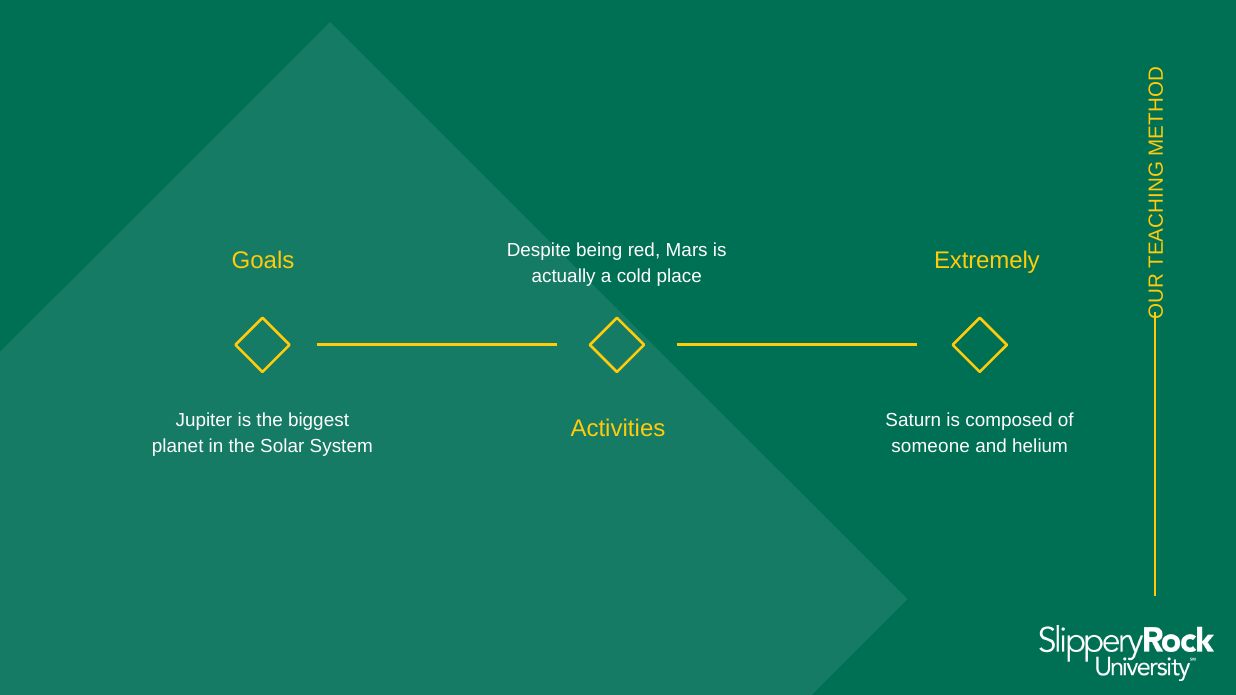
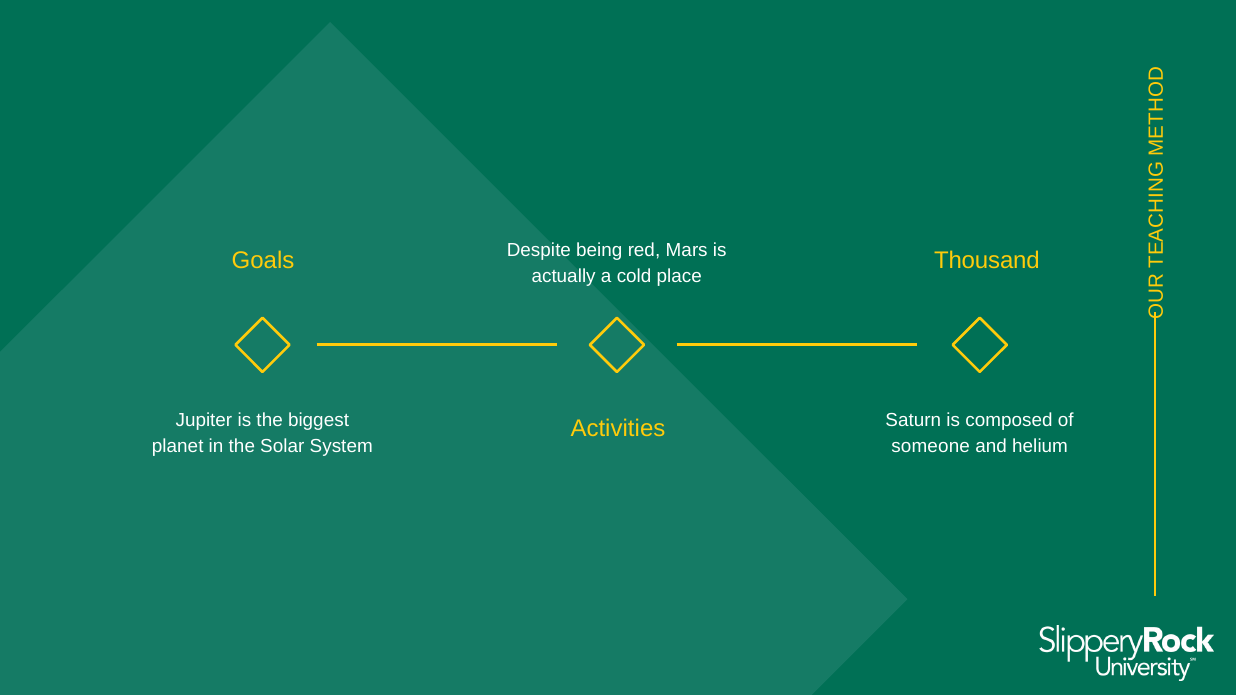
Extremely: Extremely -> Thousand (987, 260)
